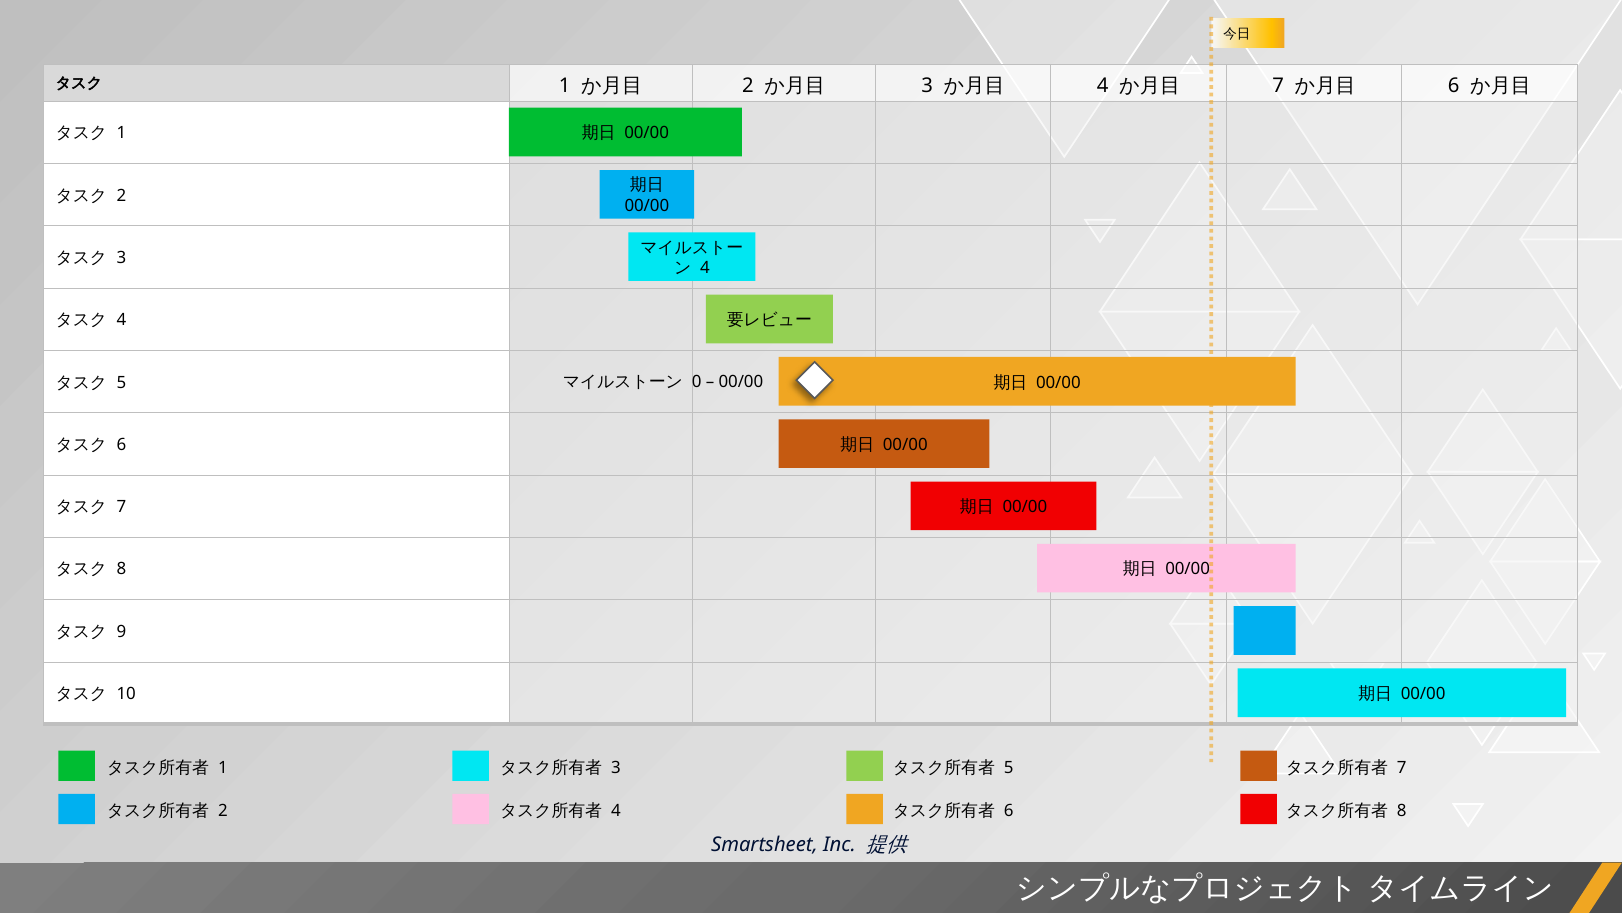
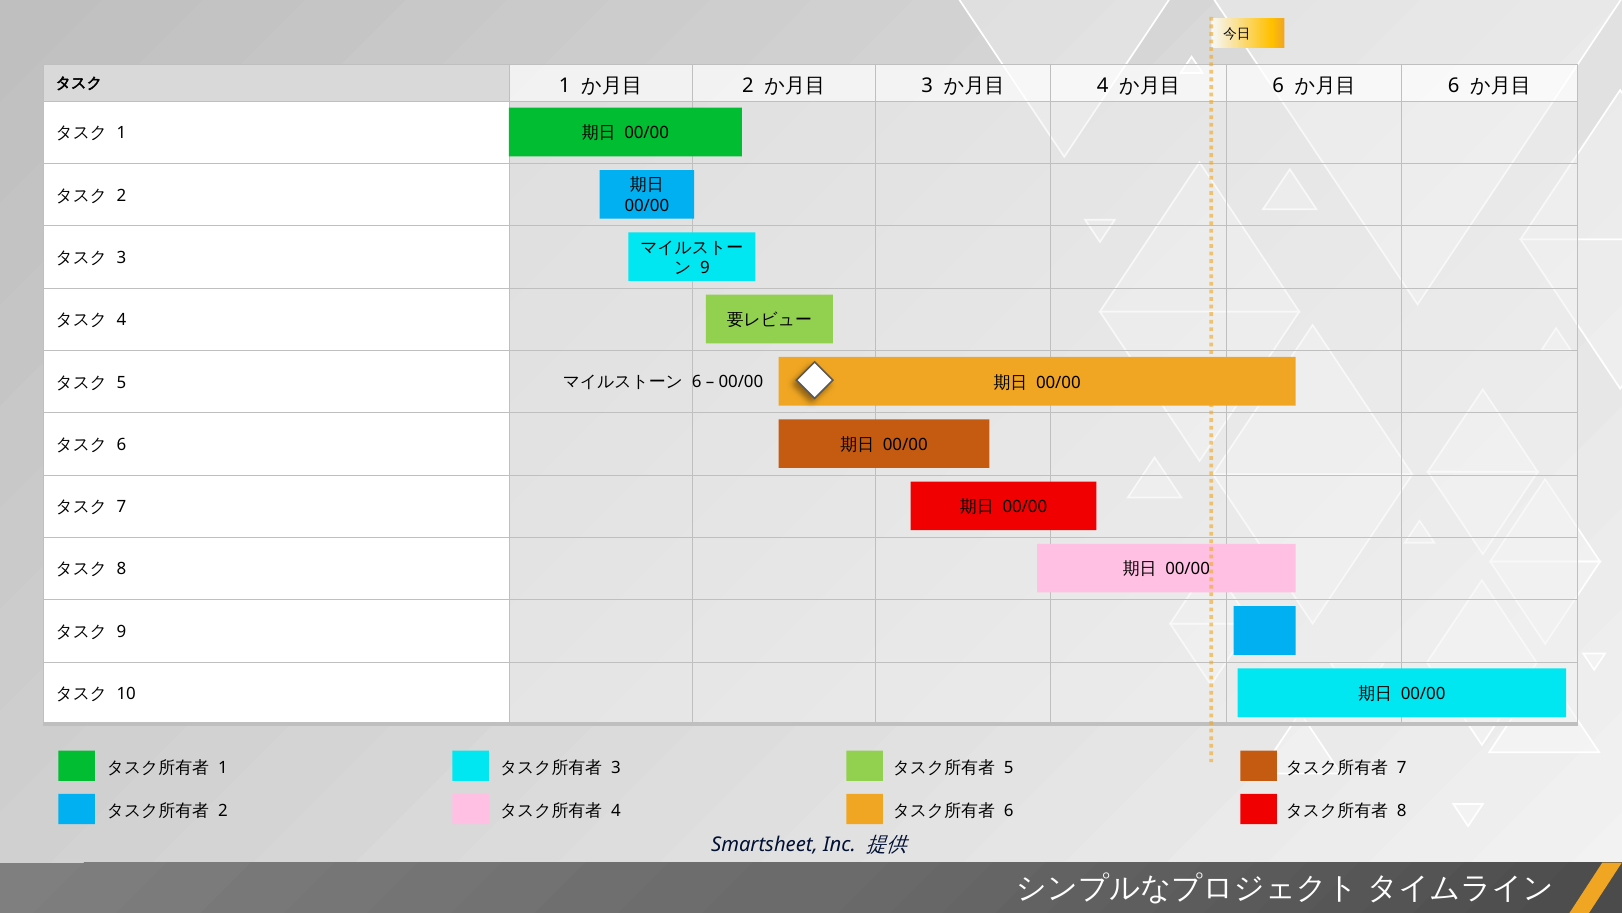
7: 7 -> 6 (1278, 86)
4: 4 -> 9 (705, 268)
0: 0 -> 6 (697, 382)
